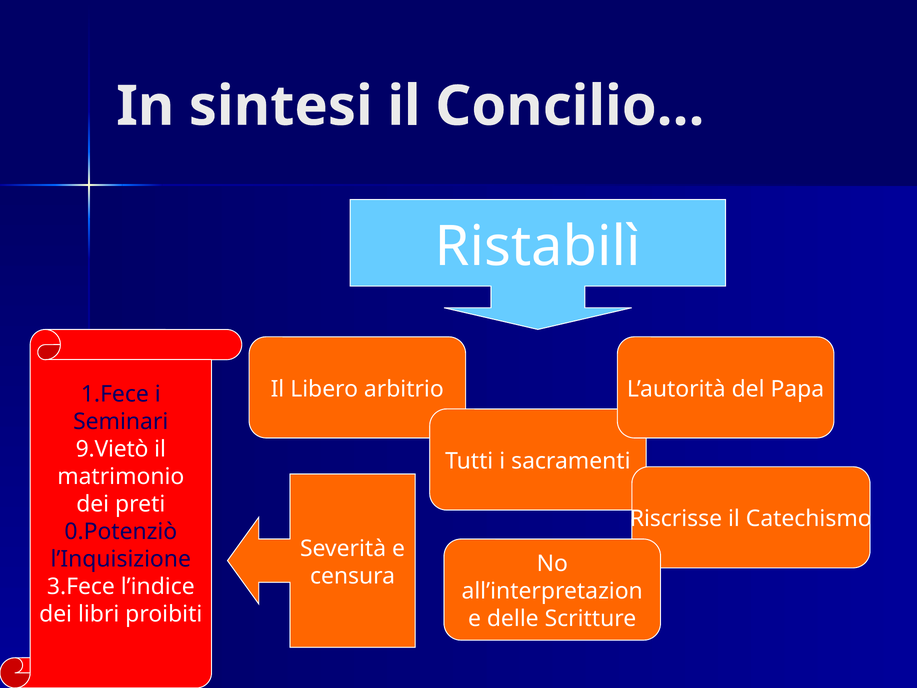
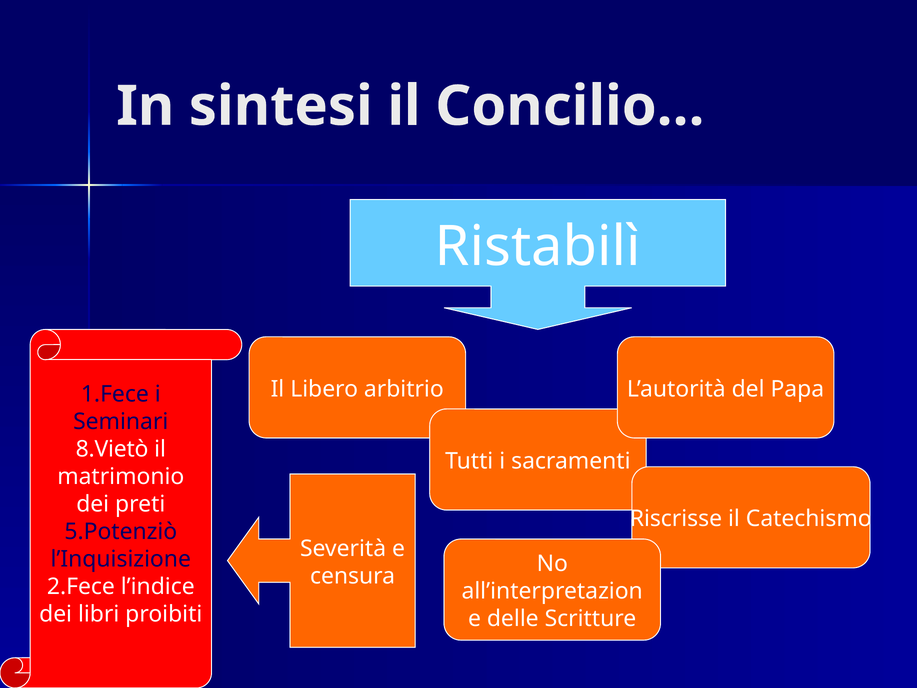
9.Vietò: 9.Vietò -> 8.Vietò (112, 449)
0.Potenziò: 0.Potenziò -> 5.Potenziò (121, 531)
3.Fece: 3.Fece -> 2.Fece (81, 586)
